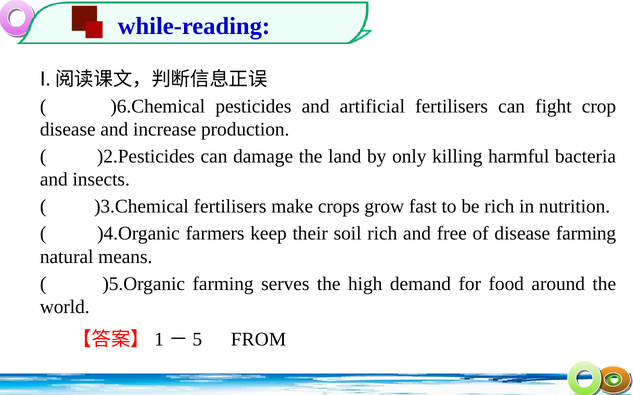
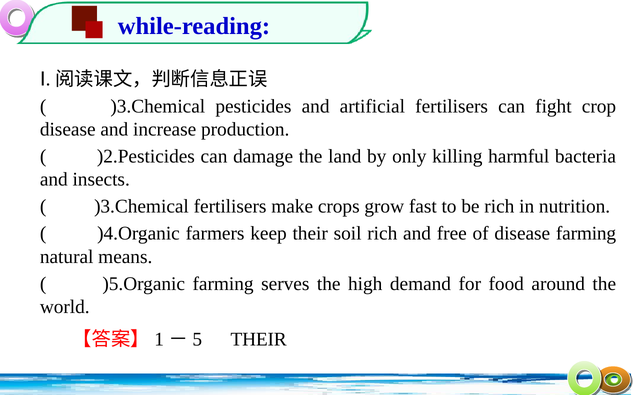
)6.Chemical: )6.Chemical -> )3.Chemical (158, 106)
FROM: FROM -> THEIR (259, 340)
